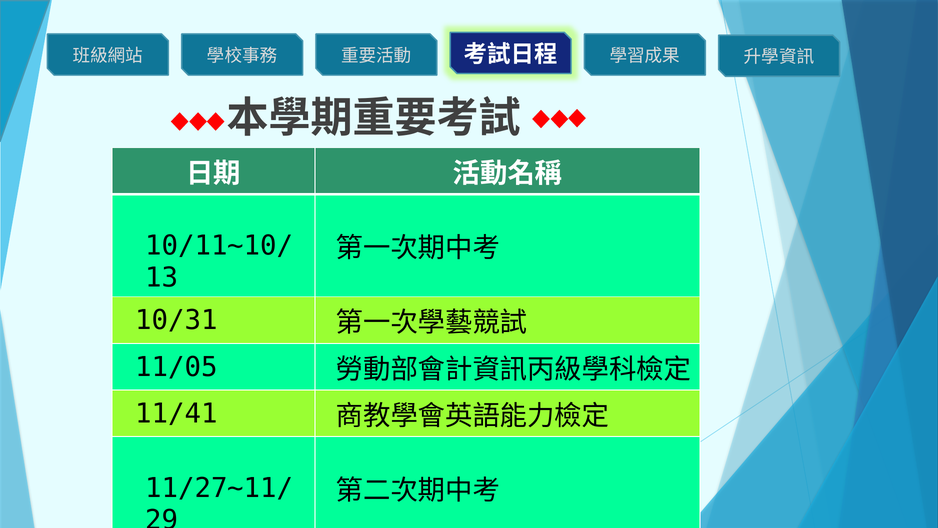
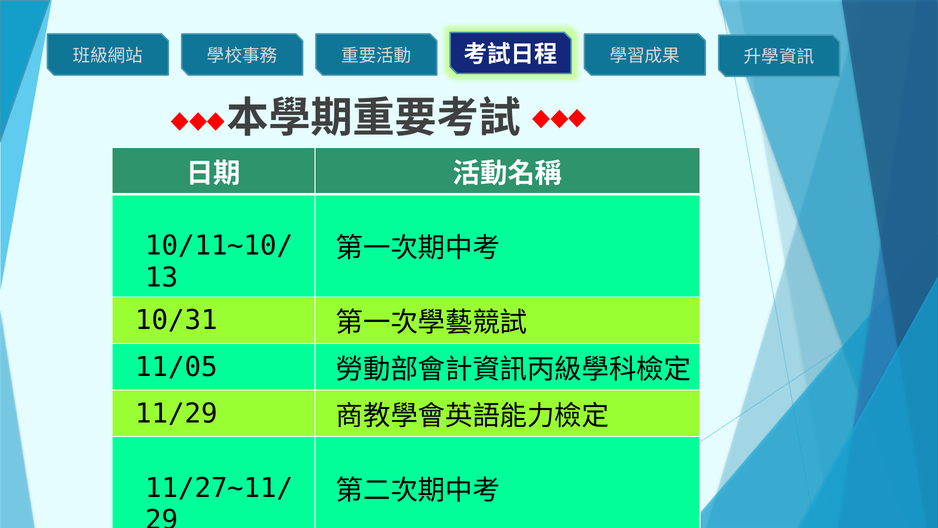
11/41: 11/41 -> 11/29 (176, 413)
